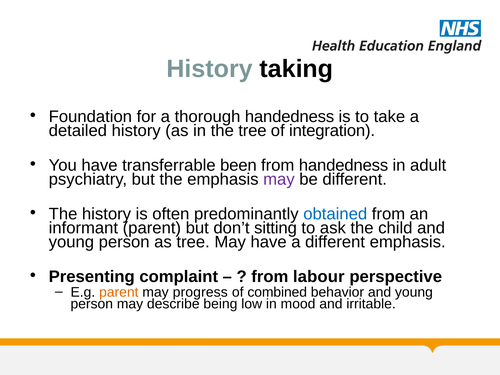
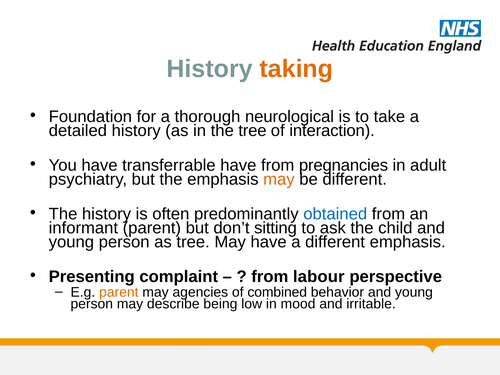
taking colour: black -> orange (296, 69)
thorough handedness: handedness -> neurological (289, 117)
integration: integration -> interaction (332, 131)
transferrable been: been -> have (238, 165)
from handedness: handedness -> pregnancies (344, 165)
may colour: purple -> orange (279, 179)
progress: progress -> agencies (200, 292)
